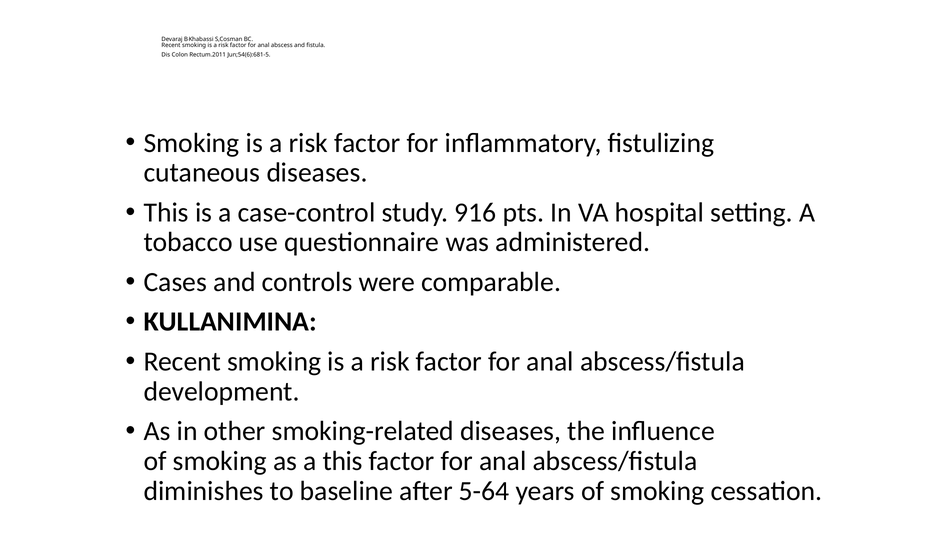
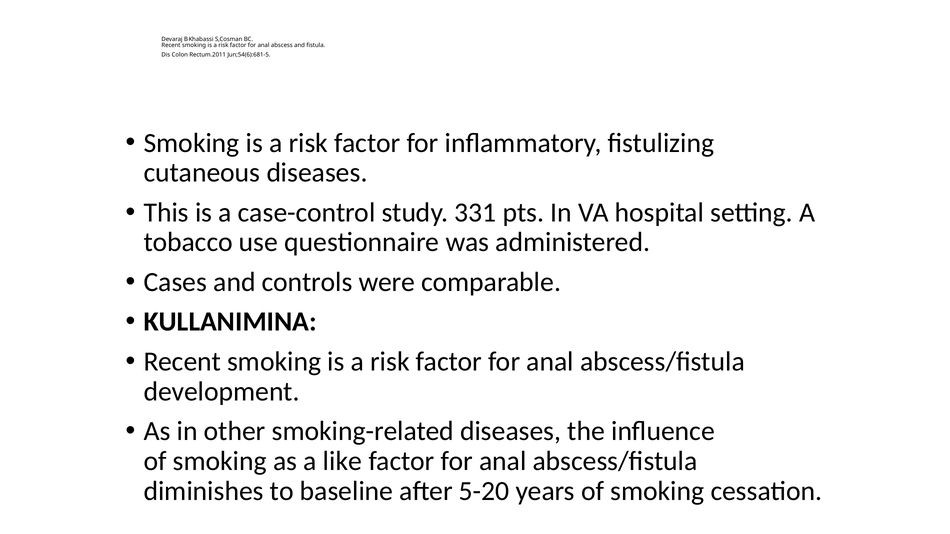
916: 916 -> 331 (475, 213)
a this: this -> like (343, 461)
5-64: 5-64 -> 5-20 (484, 491)
